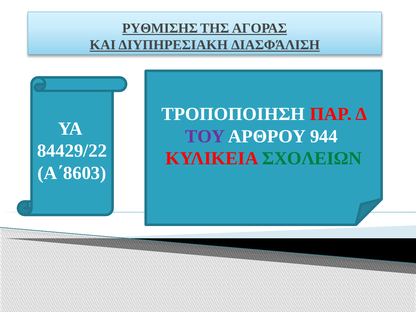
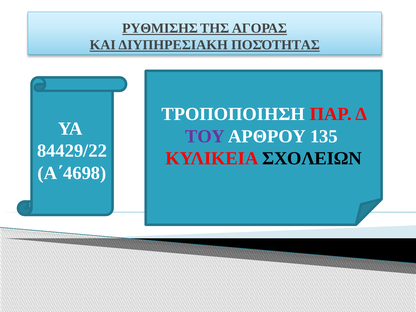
ΔΙΑΣΦΆΛΙΣΗ: ΔΙΑΣΦΆΛΙΣΗ -> ΠΟΣΌΤΗΤΑΣ (276, 45)
944: 944 -> 135 (324, 136)
ΣΧΟΛΕΙΩΝ colour: green -> black (312, 158)
Α΄8603: Α΄8603 -> Α΄4698 (72, 173)
